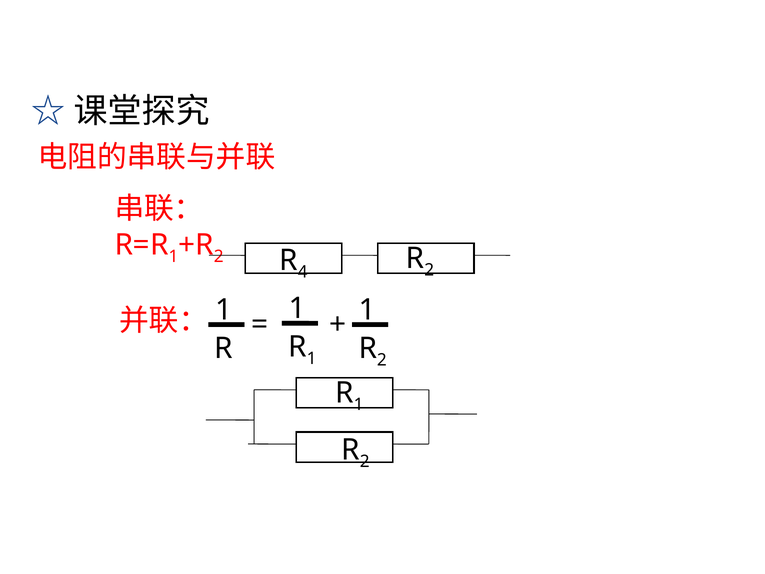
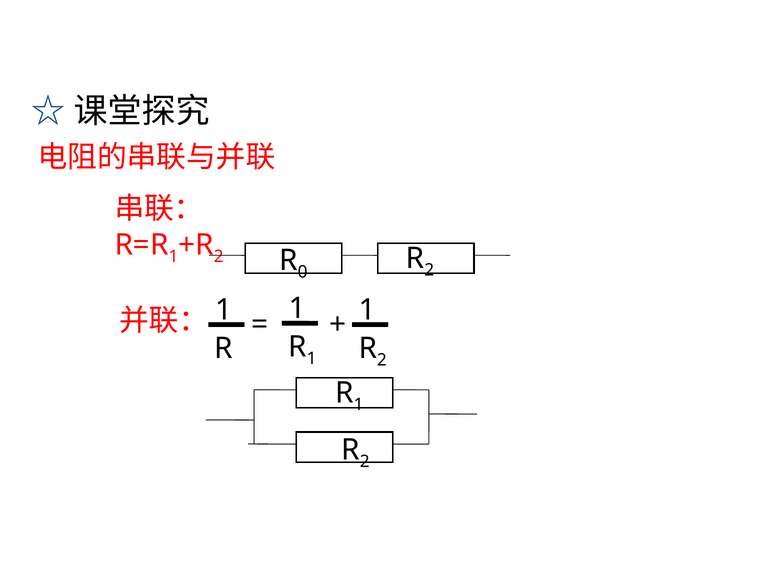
4: 4 -> 0 (303, 272)
